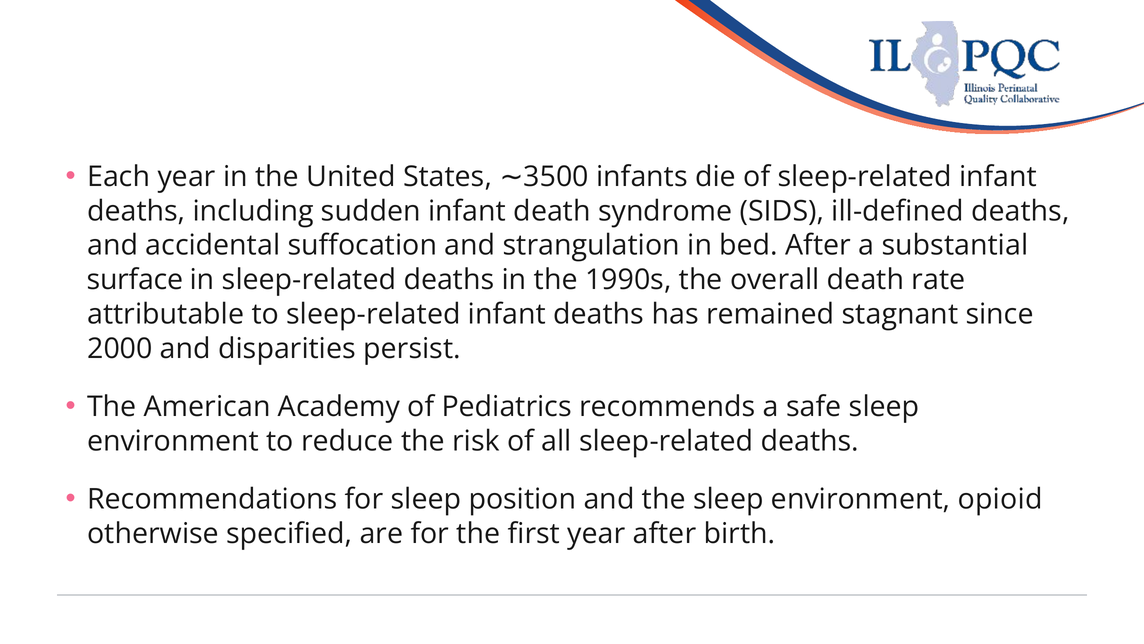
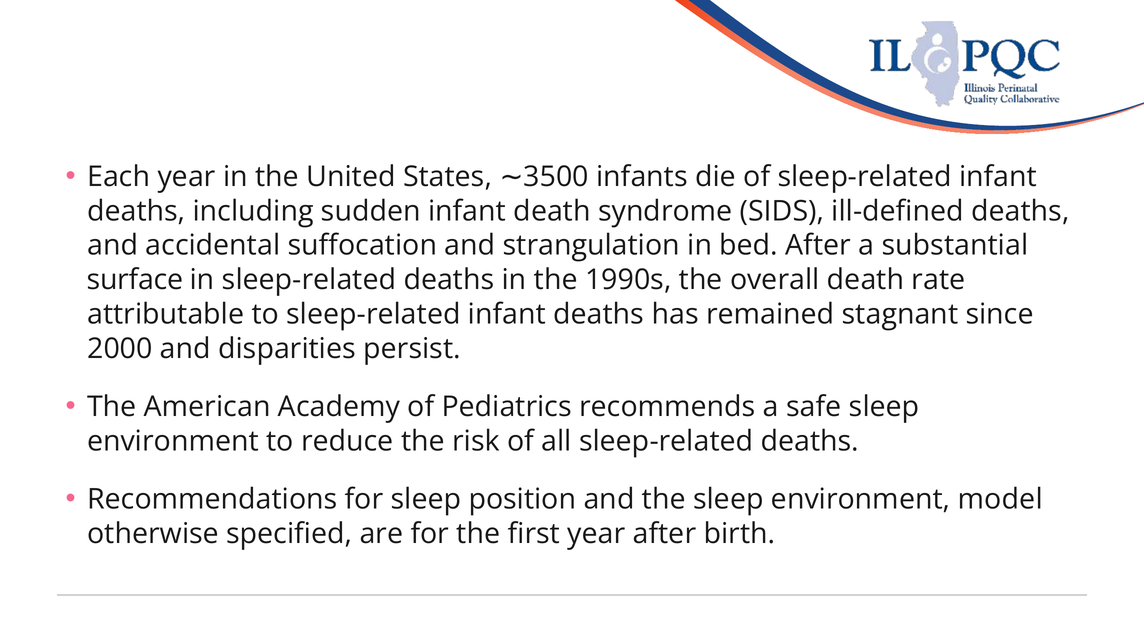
opioid: opioid -> model (1000, 499)
